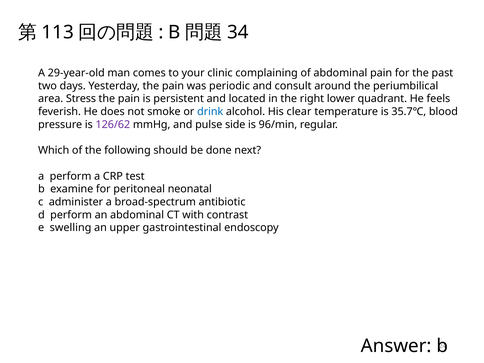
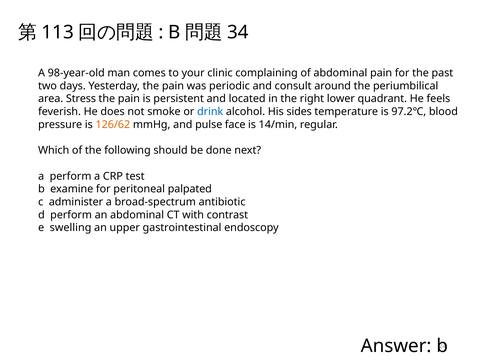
29-year-old: 29-year-old -> 98-year-old (76, 73)
clear: clear -> sides (299, 112)
35.7℃: 35.7℃ -> 97.2℃ (409, 112)
126/62 colour: purple -> orange (113, 125)
side: side -> face (235, 125)
96/min: 96/min -> 14/min (278, 125)
neonatal: neonatal -> palpated (190, 189)
